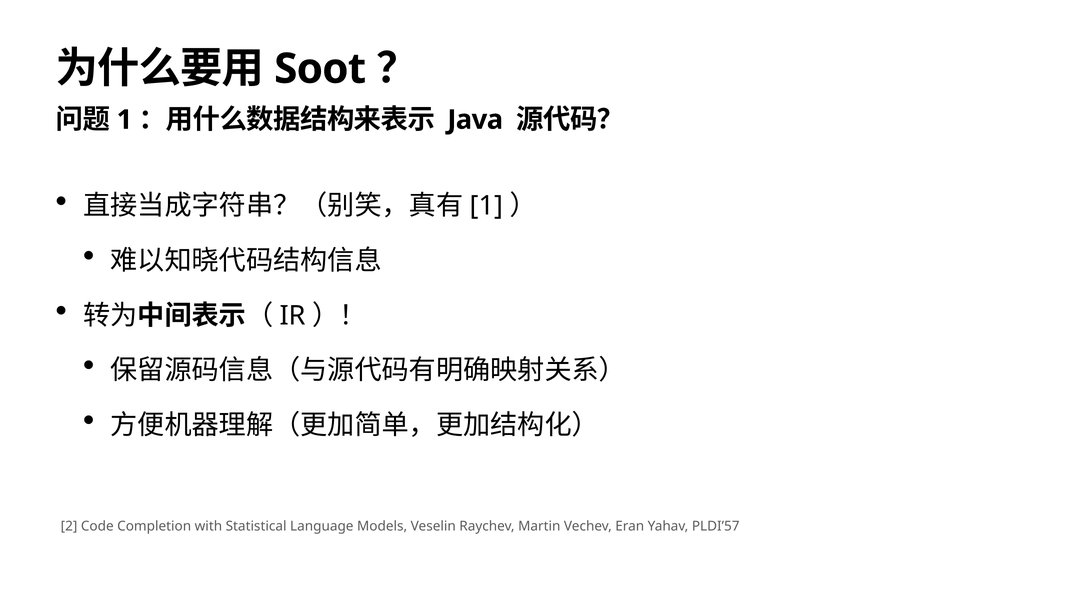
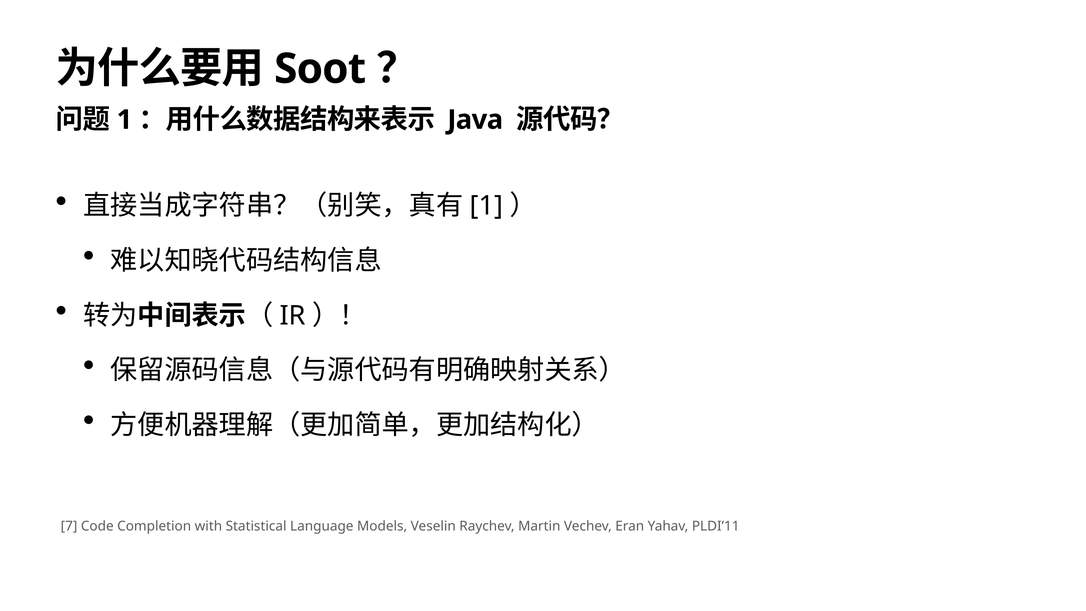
2: 2 -> 7 (69, 526)
PLDI’57: PLDI’57 -> PLDI’11 (716, 526)
